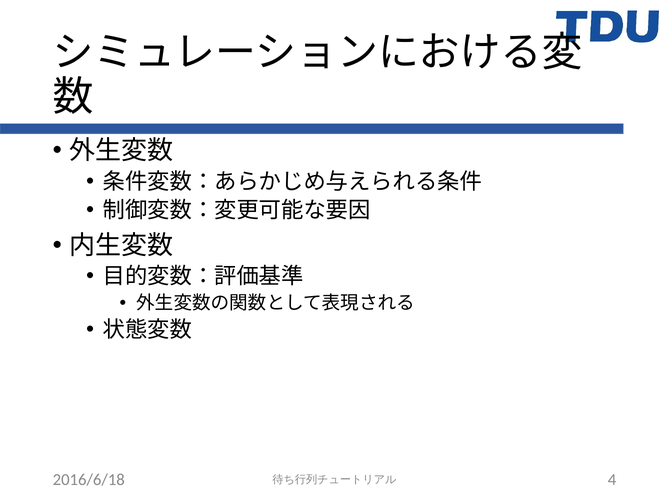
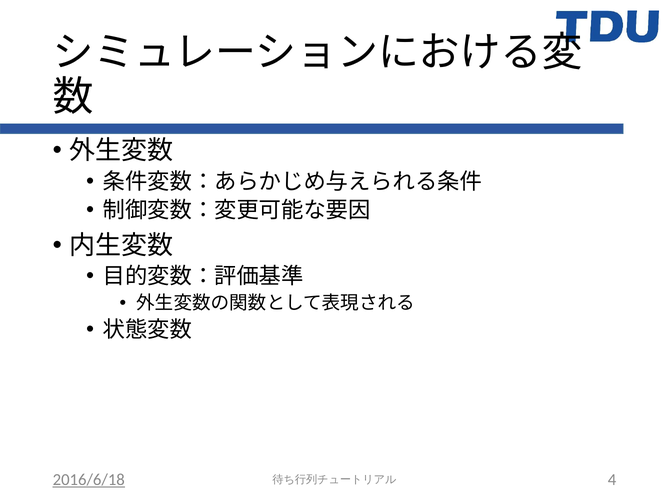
2016/6/18 underline: none -> present (89, 480)
